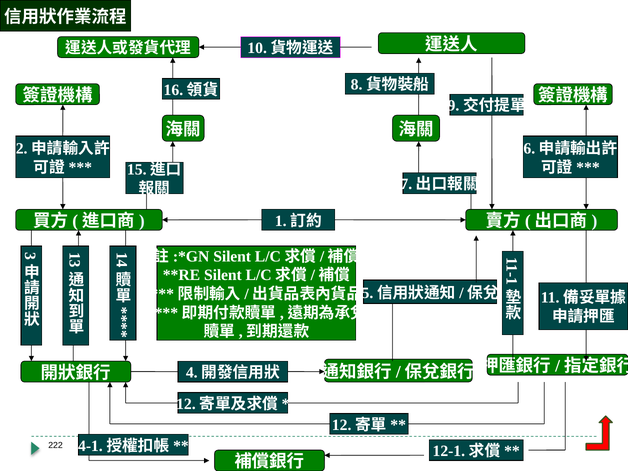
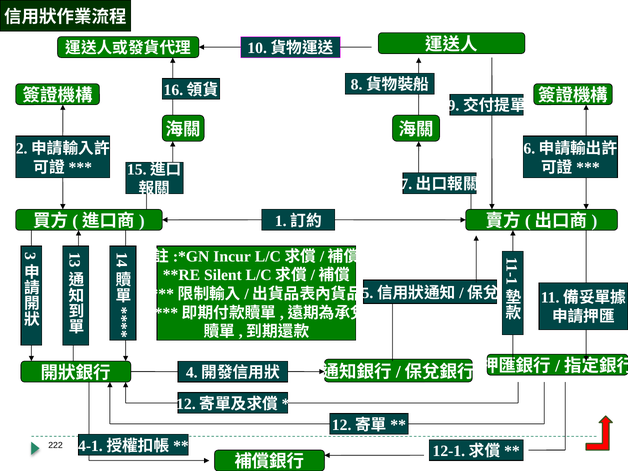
Silent: Silent -> Incur (232, 256)
